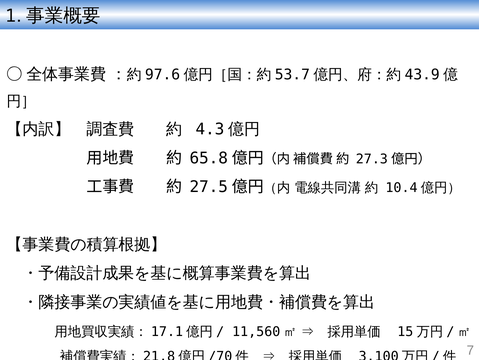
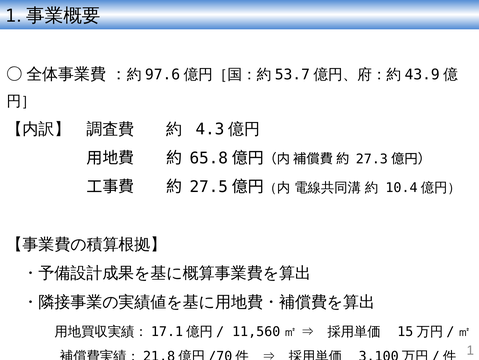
7: 7 -> 1 (470, 350)
